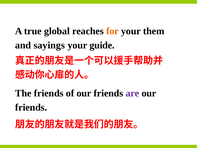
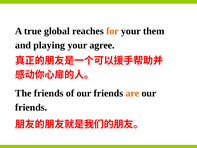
sayings: sayings -> playing (49, 45)
guide: guide -> agree (102, 45)
are colour: purple -> orange (132, 93)
